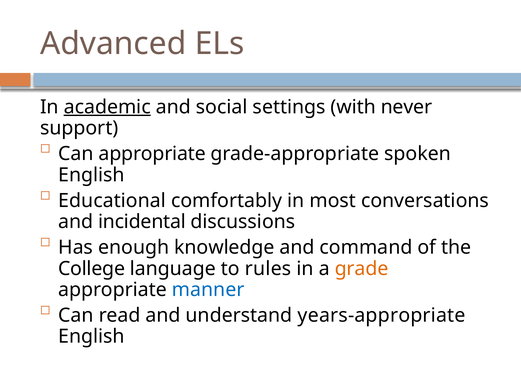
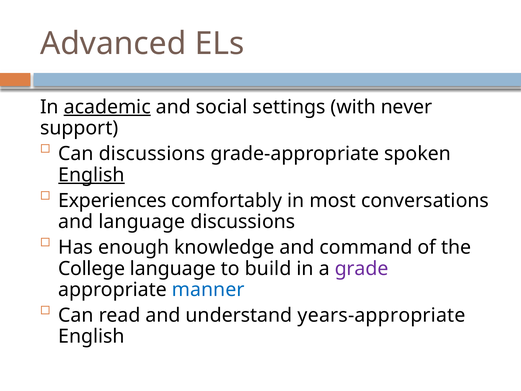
Can appropriate: appropriate -> discussions (152, 154)
English underline: none -> present (91, 175)
Educational: Educational -> Experiences (112, 200)
and incidental: incidental -> language (142, 222)
rules: rules -> build (268, 268)
grade colour: orange -> purple (362, 268)
